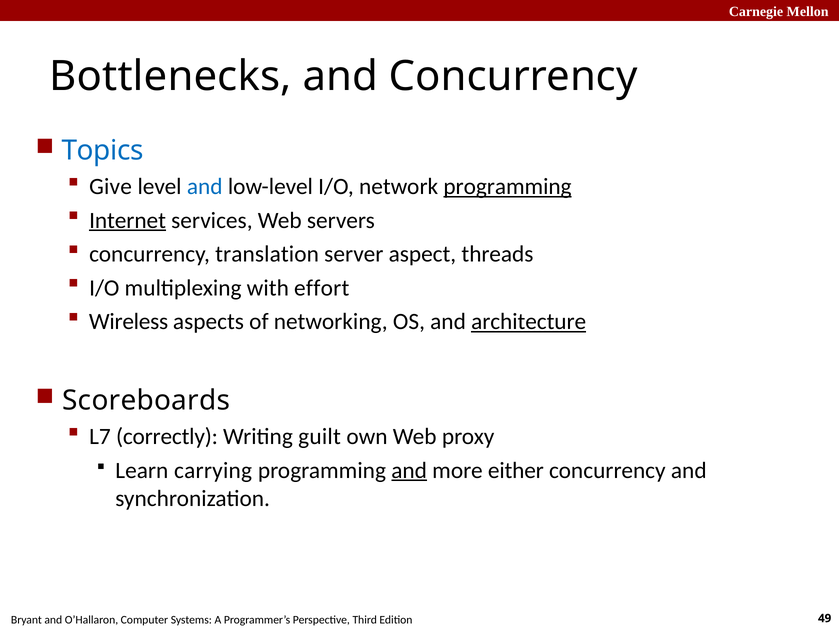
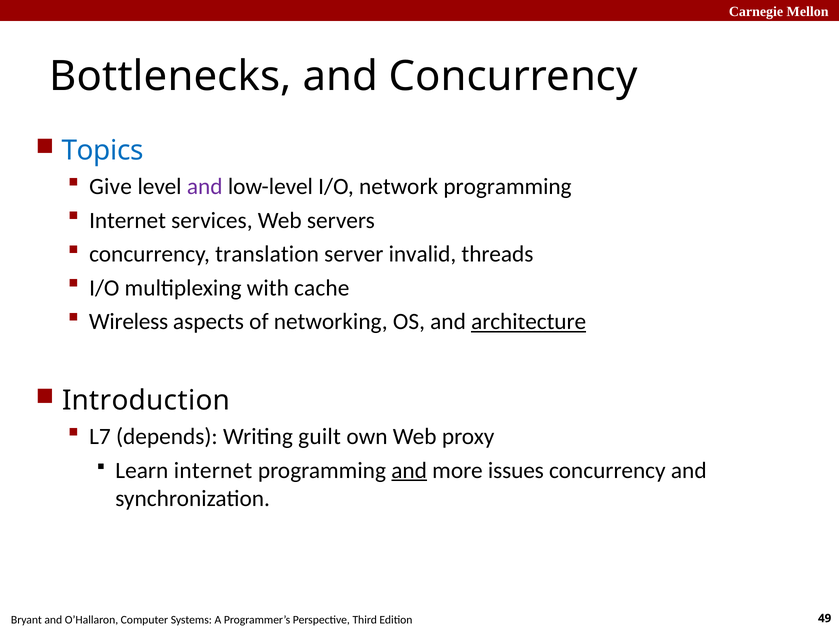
and colour: blue -> purple (205, 187)
programming underline: present -> none (507, 187)
Internet underline: present -> none (128, 220)
aspect: aspect -> invalid (422, 254)
effort: effort -> cache (322, 288)
Scoreboards: Scoreboards -> Introduction (146, 401)
correctly: correctly -> depends (167, 437)
Learn carrying: carrying -> internet (213, 471)
either: either -> issues (516, 471)
